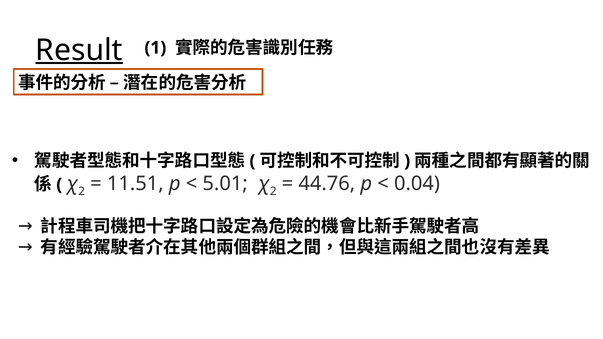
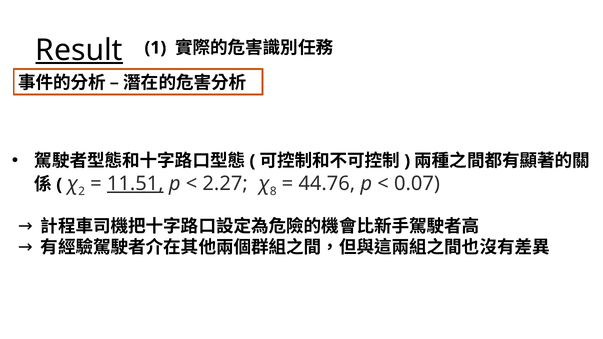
11.51 underline: none -> present (135, 184)
5.01: 5.01 -> 2.27 (225, 184)
2: 2 -> 8 (273, 192)
0.04: 0.04 -> 0.07 (417, 184)
